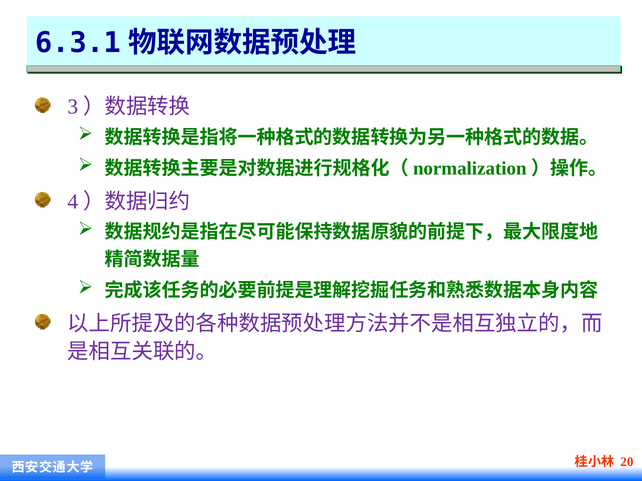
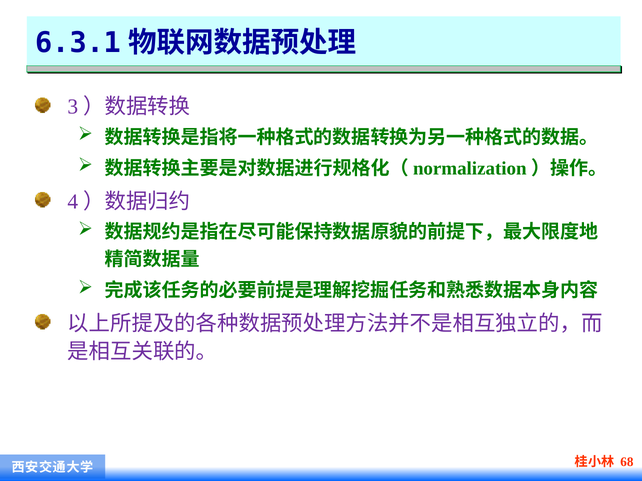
20: 20 -> 68 (627, 462)
